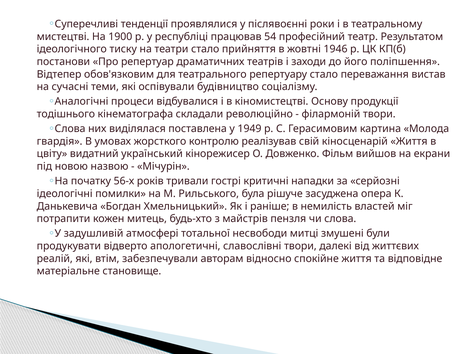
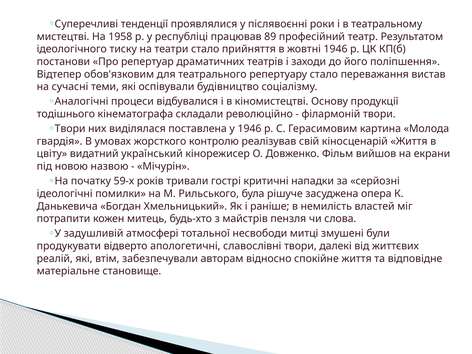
1900: 1900 -> 1958 (120, 37)
54: 54 -> 89 (270, 37)
Слова: Слова -> Твори (70, 129)
у 1949: 1949 -> 1946 (249, 129)
56-х: 56-х -> 59-х (124, 181)
